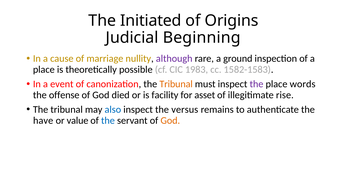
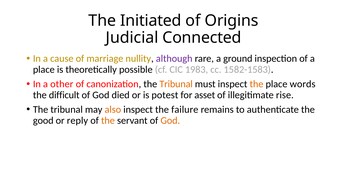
Beginning: Beginning -> Connected (202, 38)
event: event -> other (62, 84)
the colour: purple -> orange (257, 84)
offense: offense -> difficult (64, 95)
facility: facility -> potest (165, 95)
also colour: blue -> orange (113, 110)
versus: versus -> failure (185, 110)
have: have -> good (43, 121)
value: value -> reply (77, 121)
the colour: blue -> orange (108, 121)
